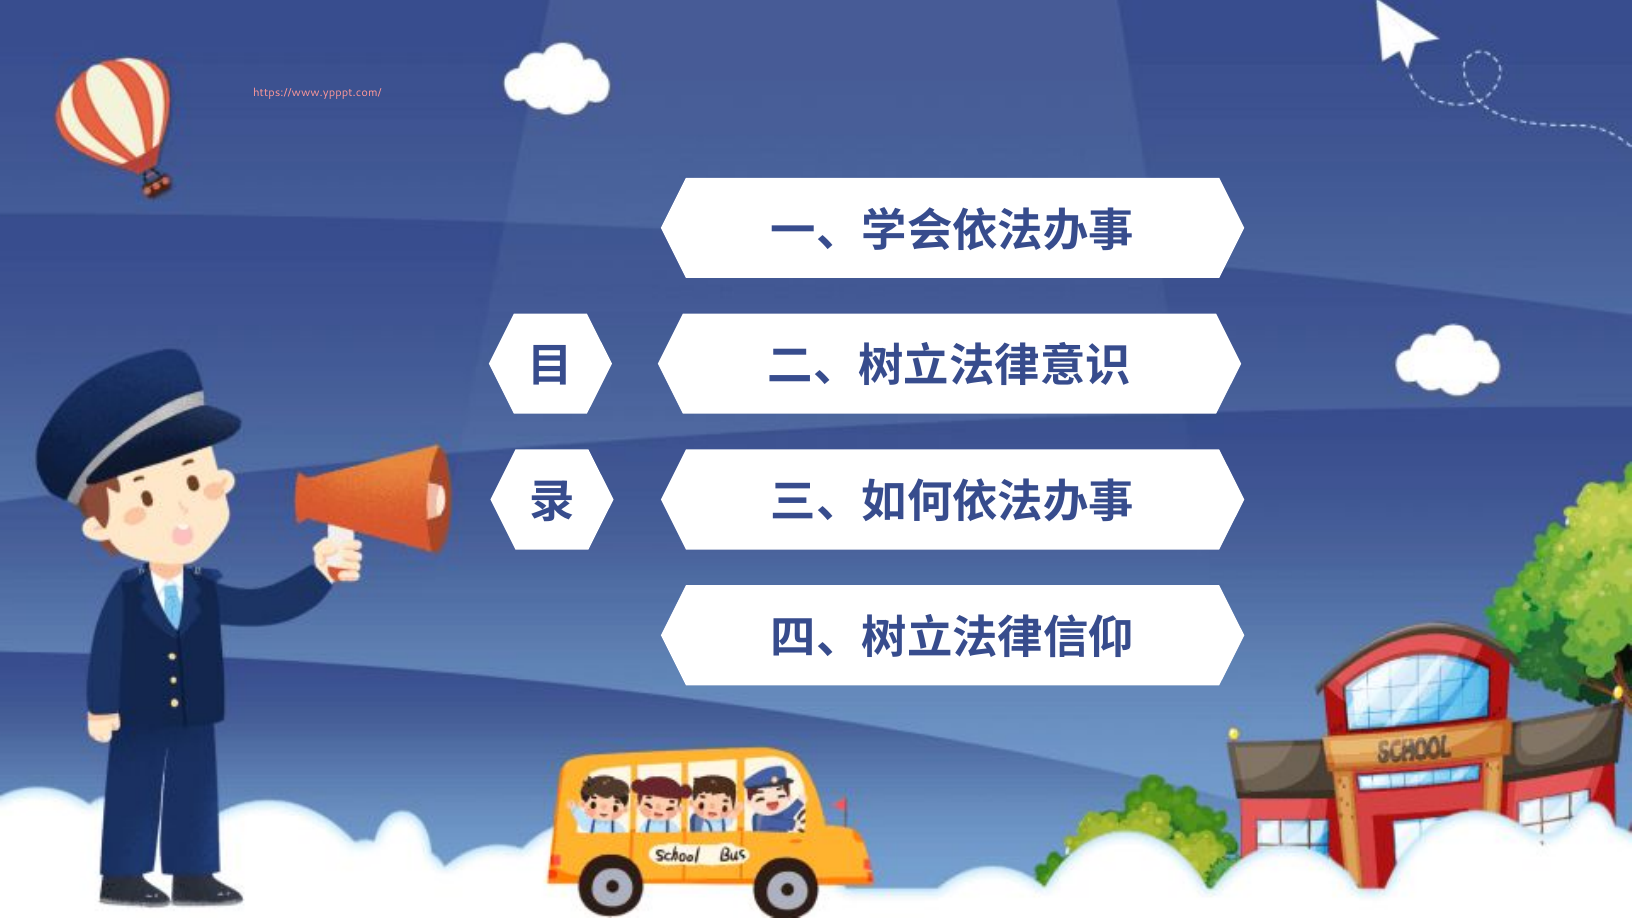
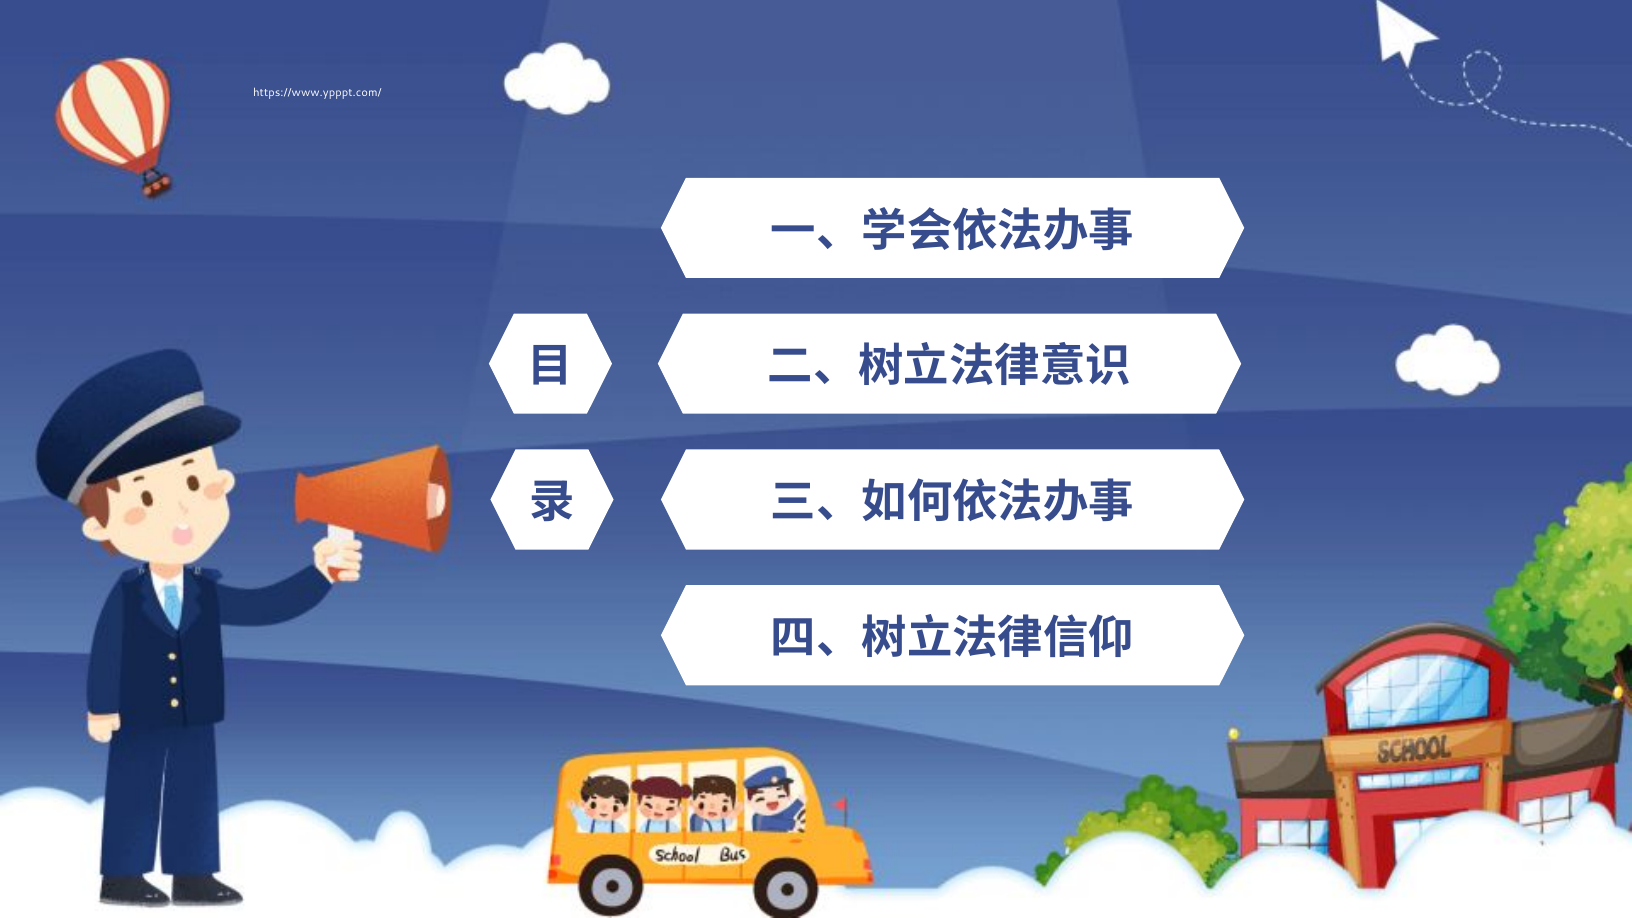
https://www.ypppt.com/ colour: pink -> white (317, 93)
